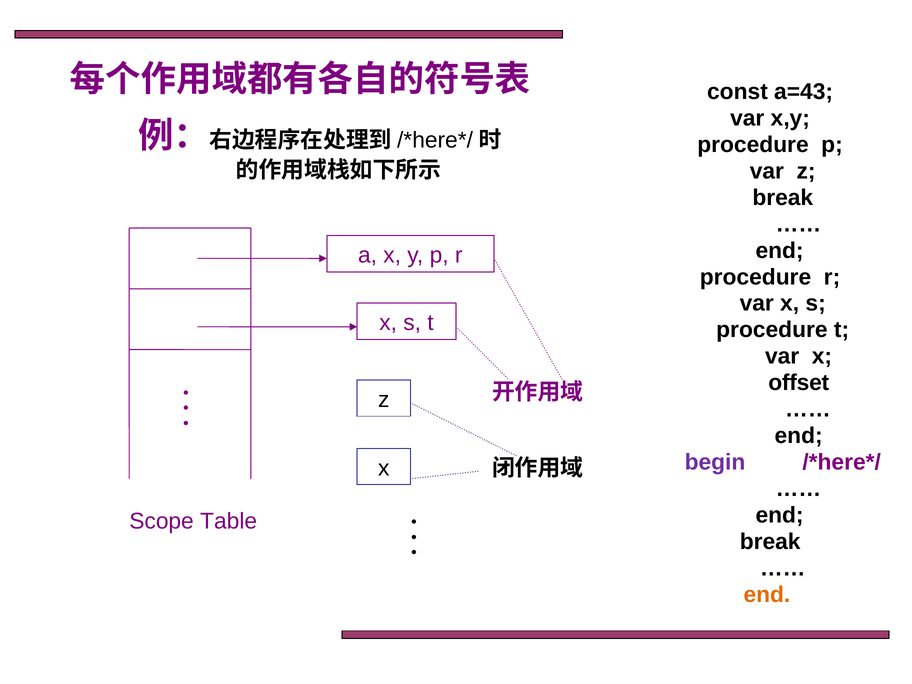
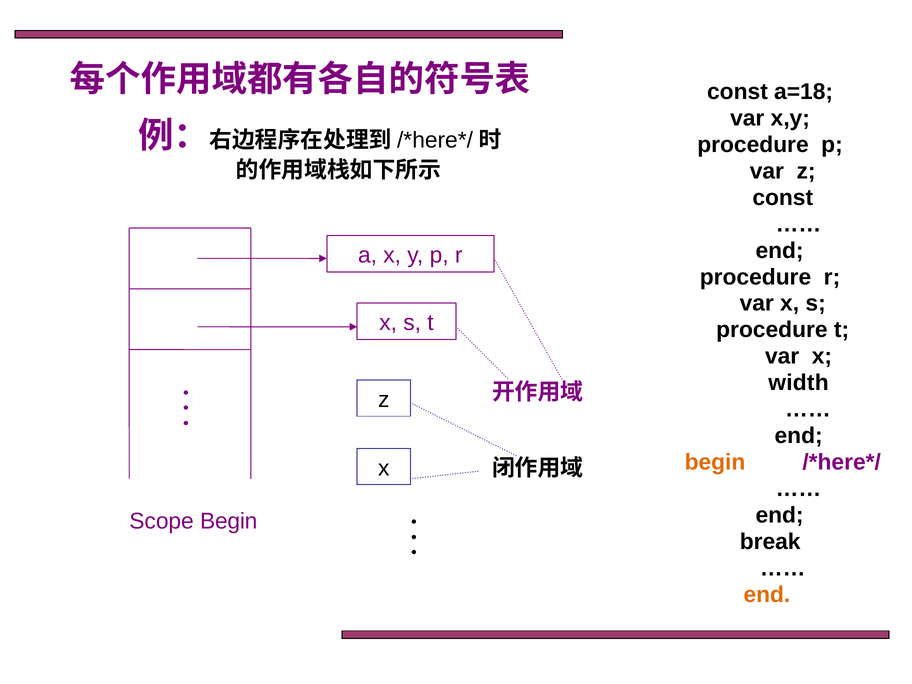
a=43: a=43 -> a=18 (804, 92)
break: break -> const (783, 198)
offset: offset -> width (799, 383)
begin colour: purple -> orange (715, 462)
Scope Table: Table -> Begin (229, 521)
